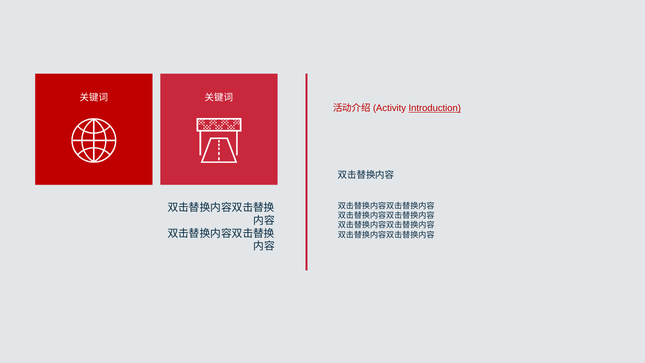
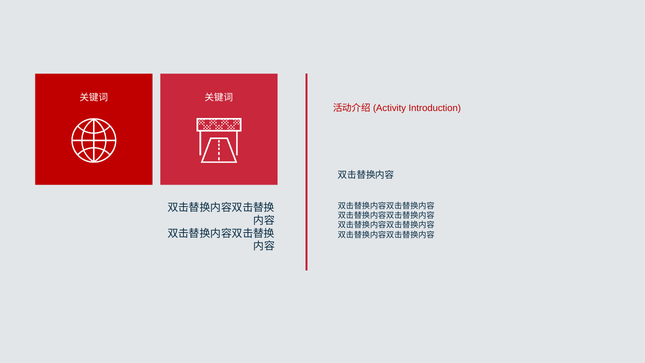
Introduction underline: present -> none (435, 108)
